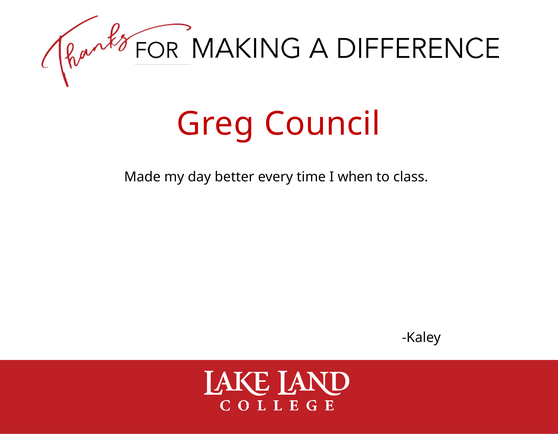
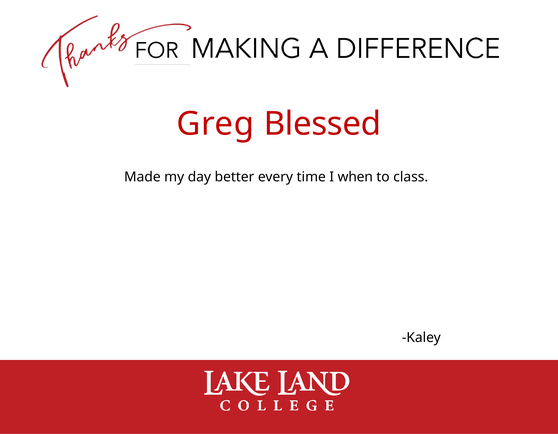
Council: Council -> Blessed (322, 124)
